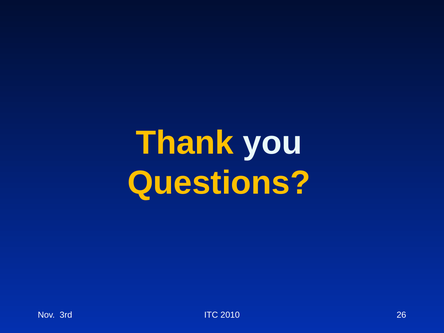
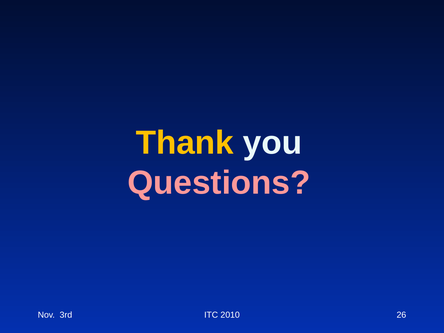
Questions colour: yellow -> pink (219, 183)
